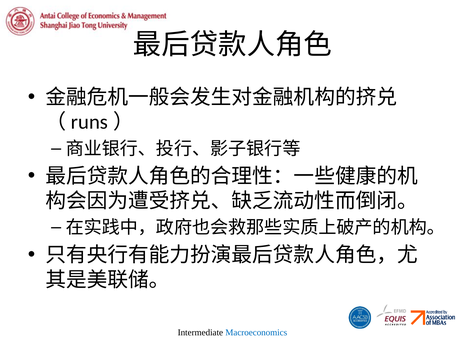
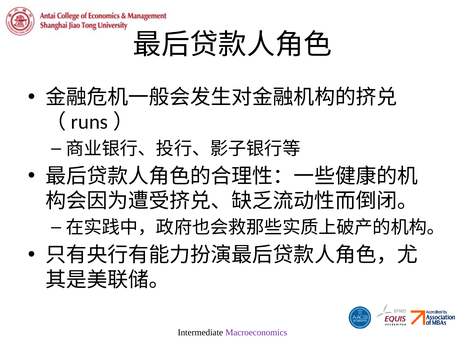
Macroeconomics colour: blue -> purple (256, 333)
